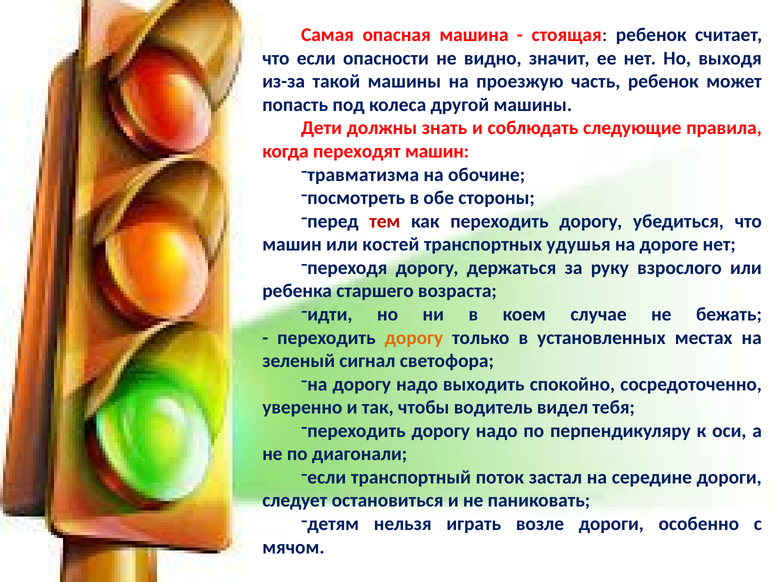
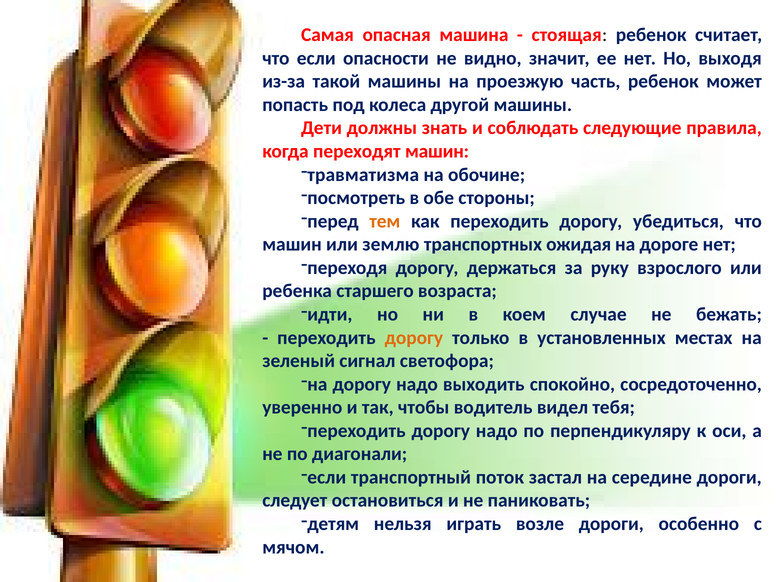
тем colour: red -> orange (385, 221)
костей: костей -> землю (391, 244)
удушья: удушья -> ожидая (579, 244)
